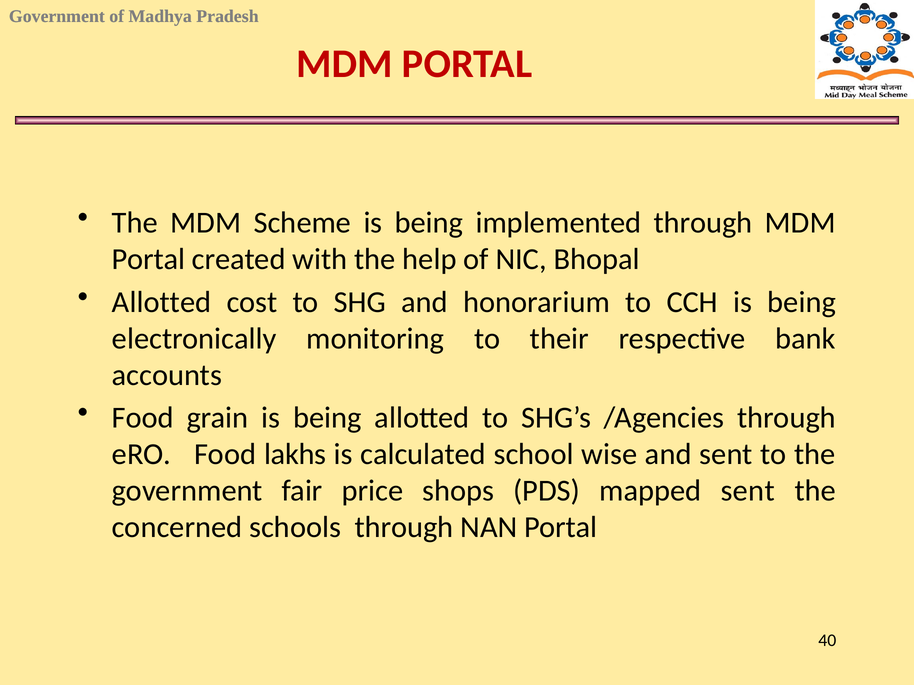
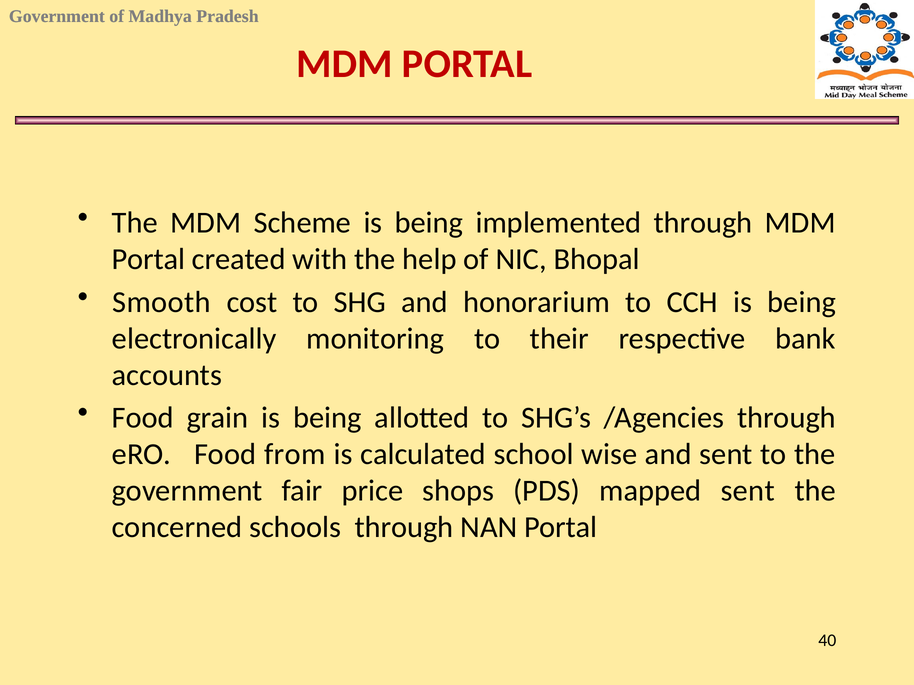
Allotted: Allotted -> Smooth (162, 302)
lakhs: lakhs -> from (295, 455)
